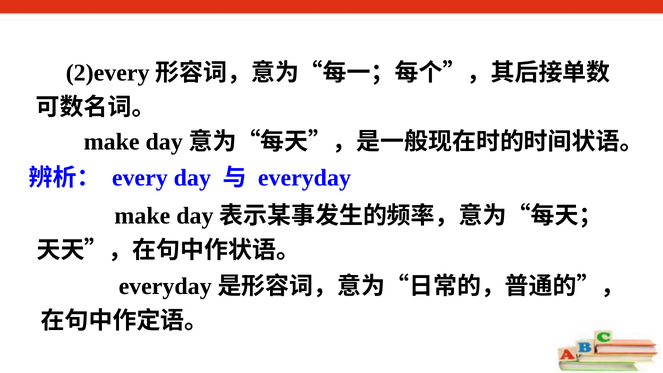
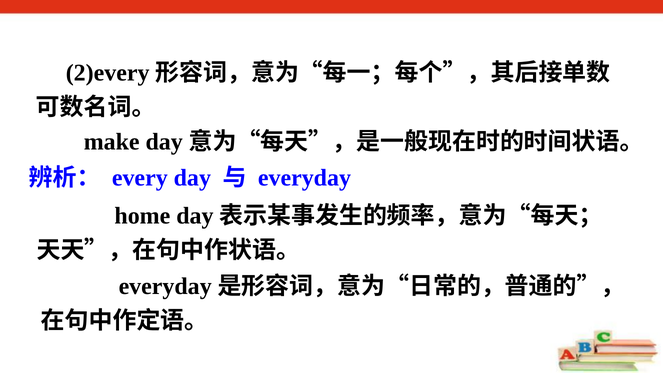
make: make -> home (142, 216)
